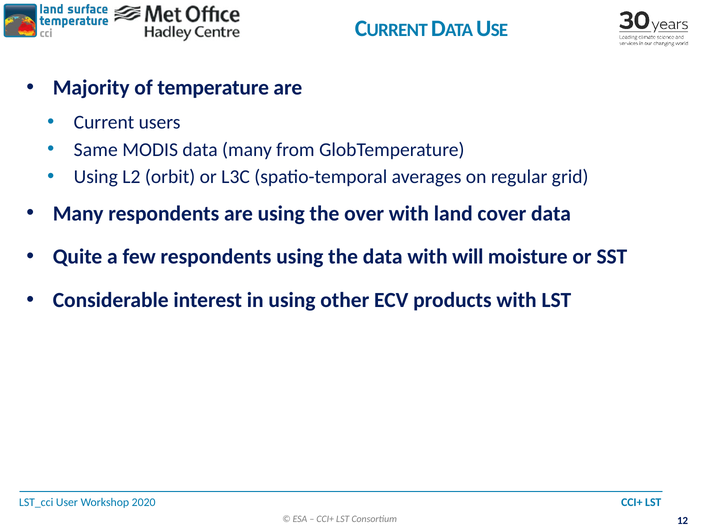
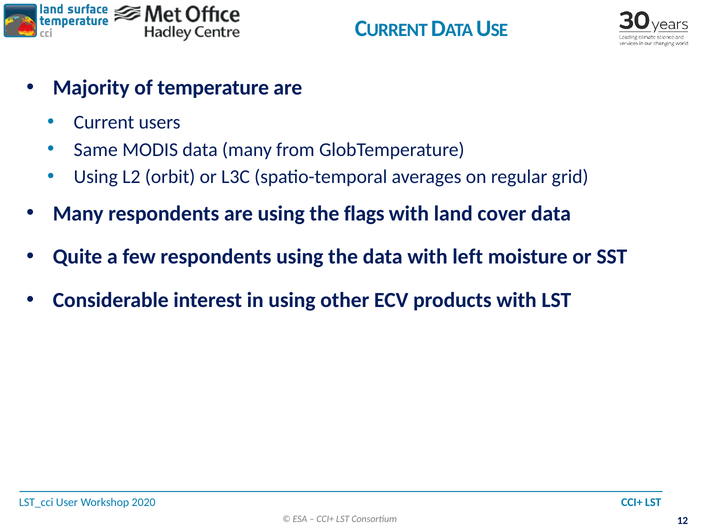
over: over -> flags (364, 213)
will: will -> left (468, 257)
